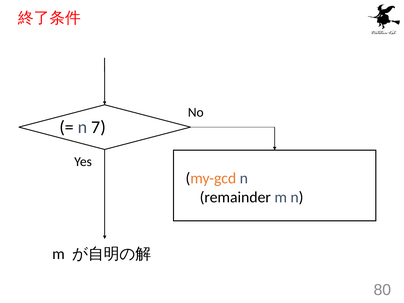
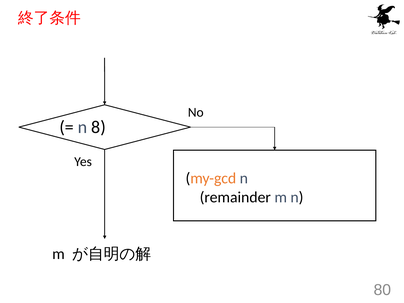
7: 7 -> 8 (99, 127)
